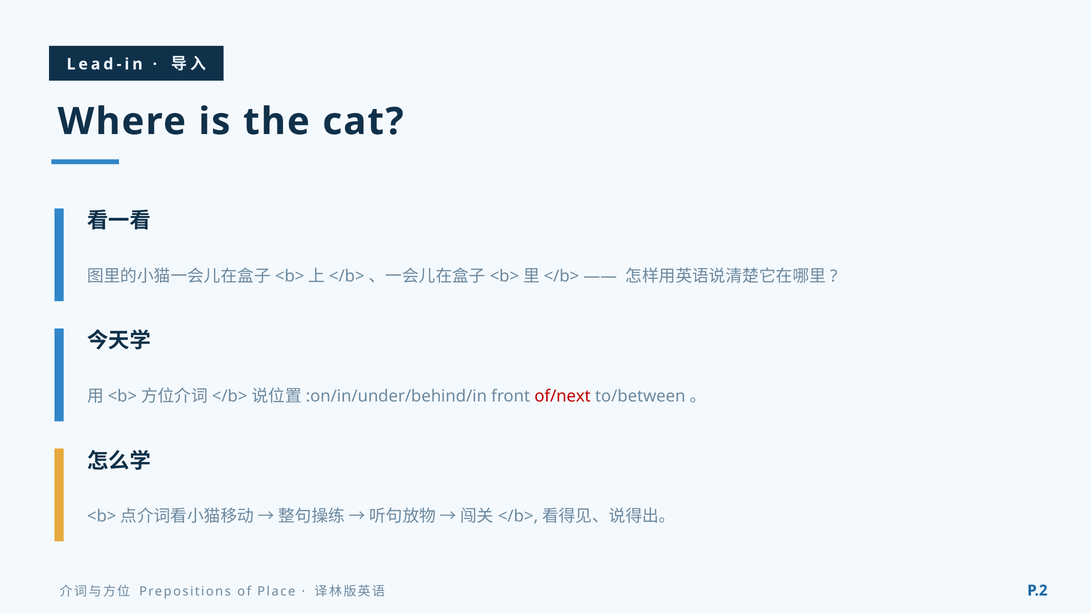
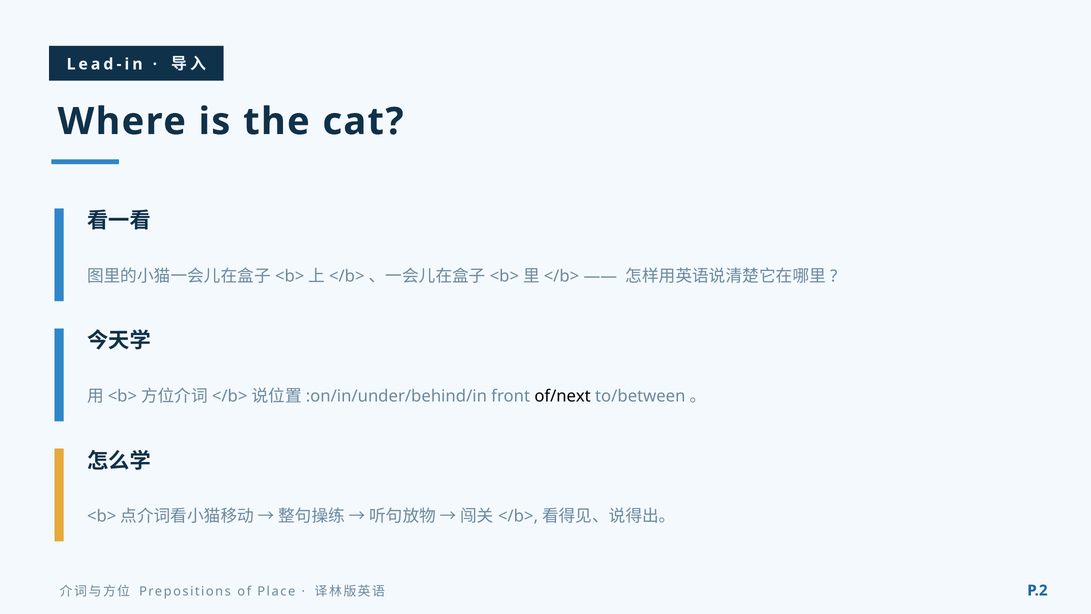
of/next colour: red -> black (563, 396)
